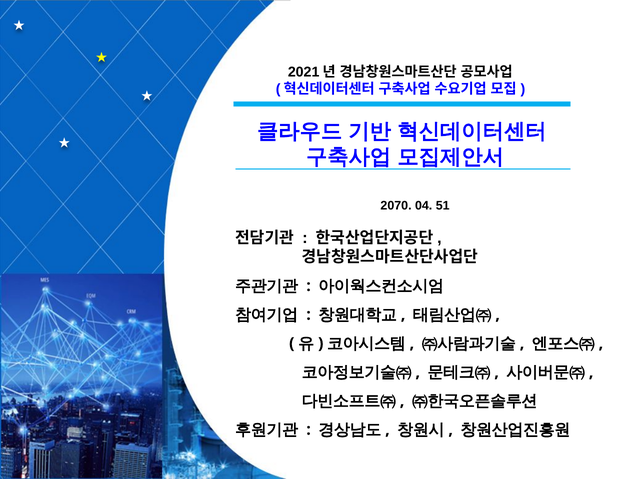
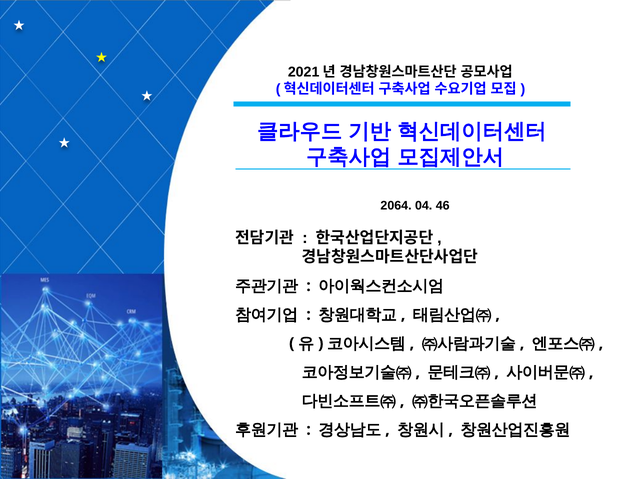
2070: 2070 -> 2064 (396, 206)
51: 51 -> 46 (443, 206)
